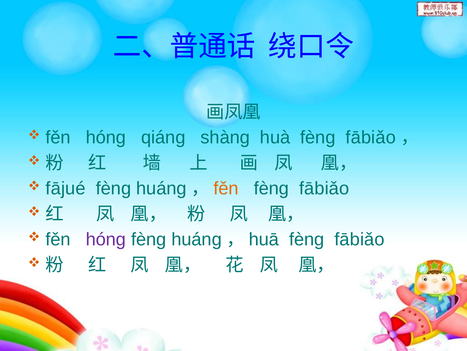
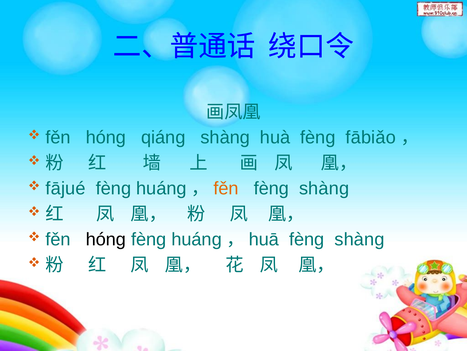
fābiǎo: fābiǎo -> shànɡ (324, 188)
hónɡ colour: purple -> black (106, 239)
fābiǎo: fābiǎo -> shànɡ (360, 239)
